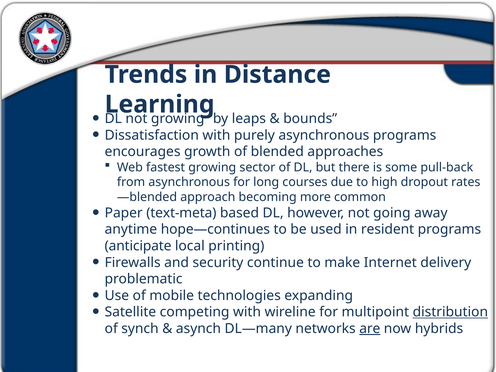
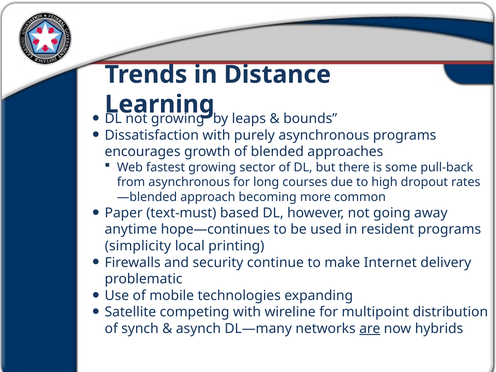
text-meta: text-meta -> text-must (181, 213)
anticipate: anticipate -> simplicity (138, 246)
distribution underline: present -> none (450, 312)
